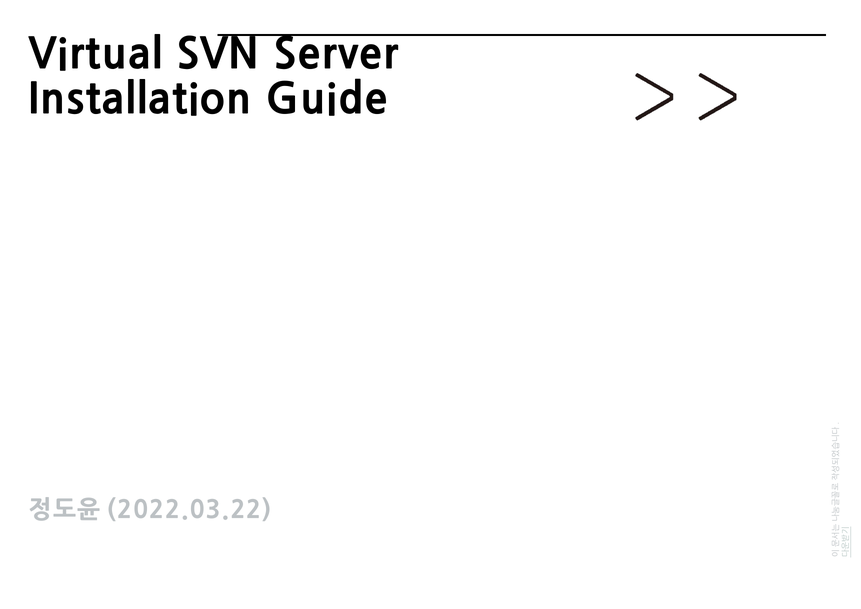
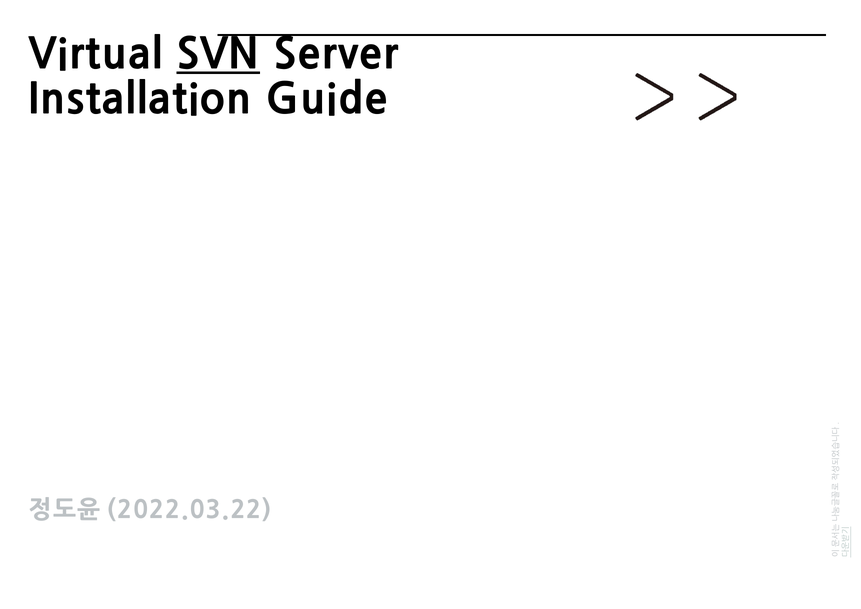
SVN underline: none -> present (218, 55)
